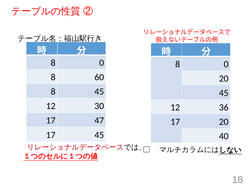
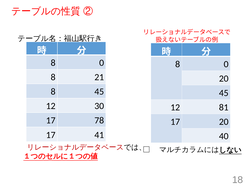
60: 60 -> 21 (99, 77)
36: 36 -> 81 (224, 108)
47: 47 -> 78 (99, 121)
17 45: 45 -> 41 (99, 135)
